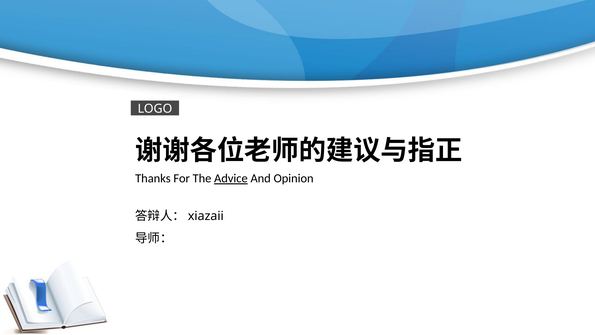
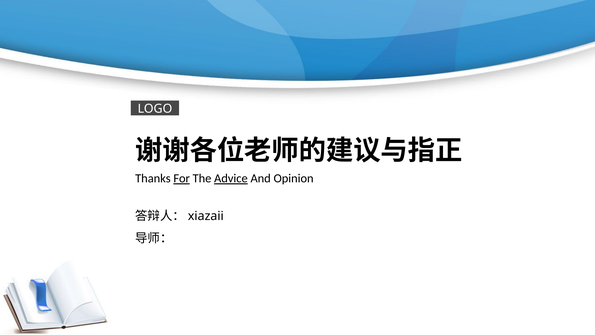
For underline: none -> present (182, 178)
